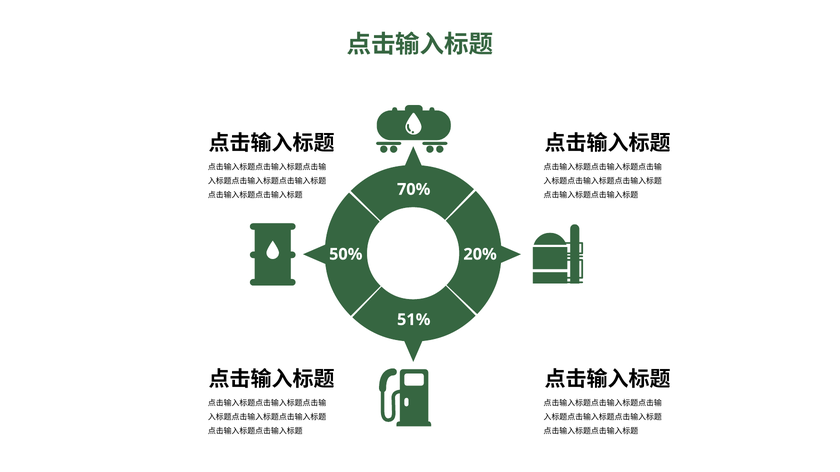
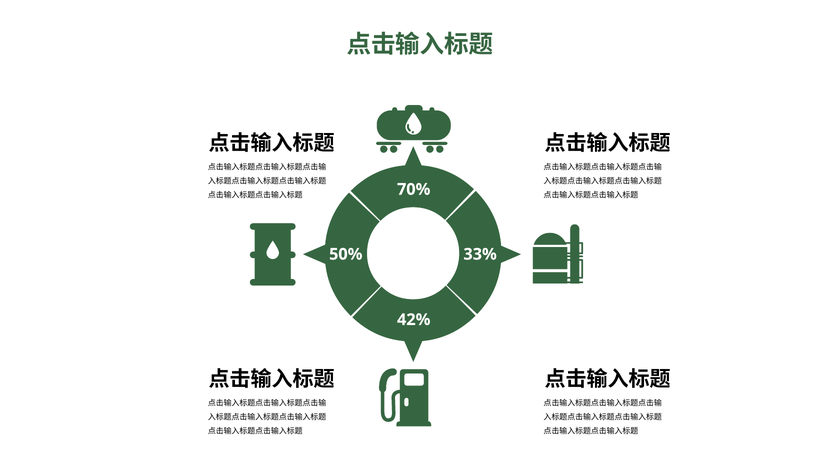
20%: 20% -> 33% (480, 255)
51%: 51% -> 42% (414, 320)
